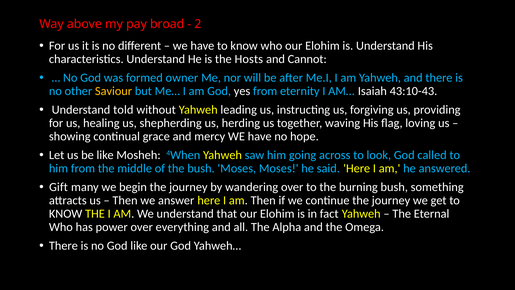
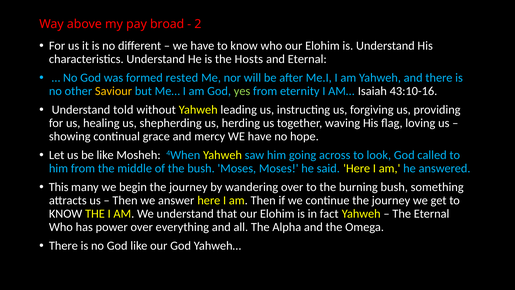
and Cannot: Cannot -> Eternal (307, 59)
owner: owner -> rested (182, 78)
yes colour: white -> light green (242, 91)
43:10-43: 43:10-43 -> 43:10-16 (414, 91)
Gift: Gift -> This (59, 187)
